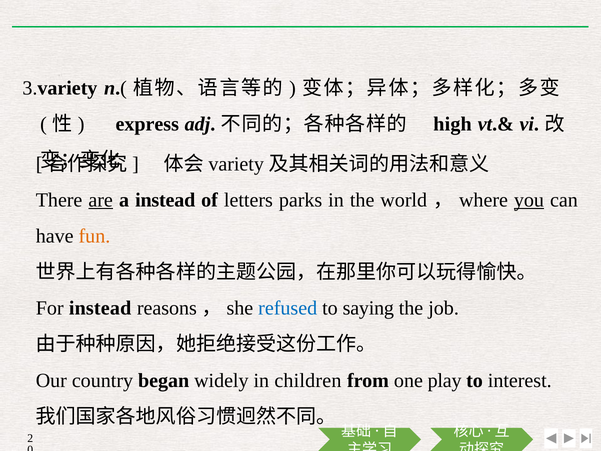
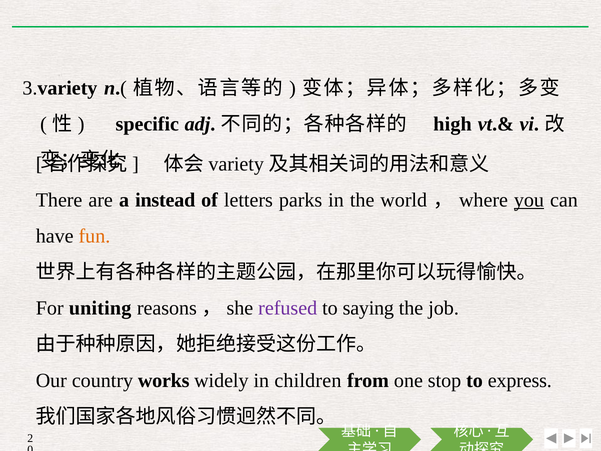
express: express -> specific (147, 124)
are underline: present -> none (101, 200)
For instead: instead -> uniting (100, 308)
refused colour: blue -> purple (288, 308)
began: began -> works (164, 380)
play: play -> stop (445, 380)
interest: interest -> express (520, 380)
